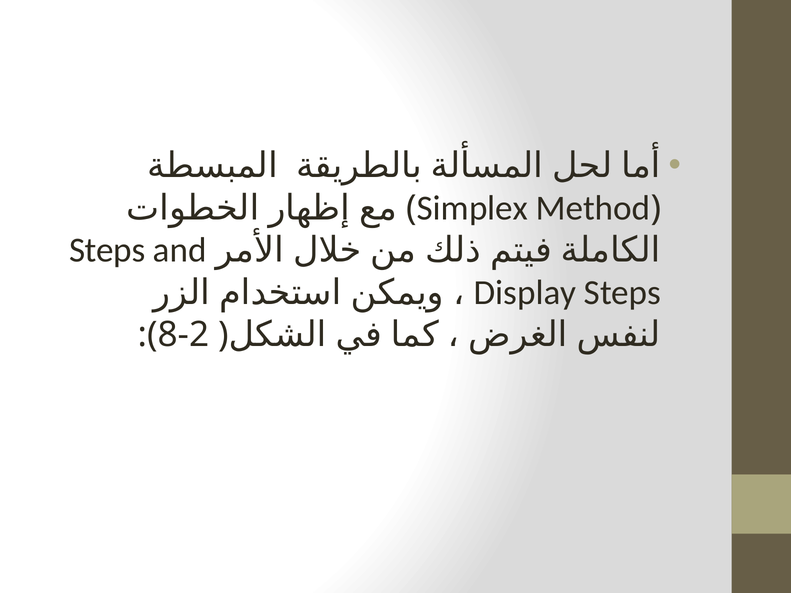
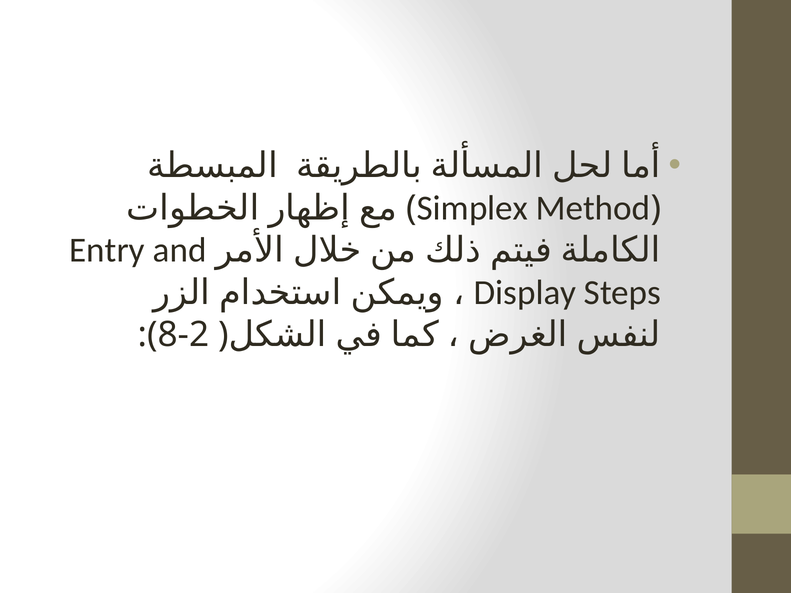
Steps: Steps -> Entry (107, 250)
